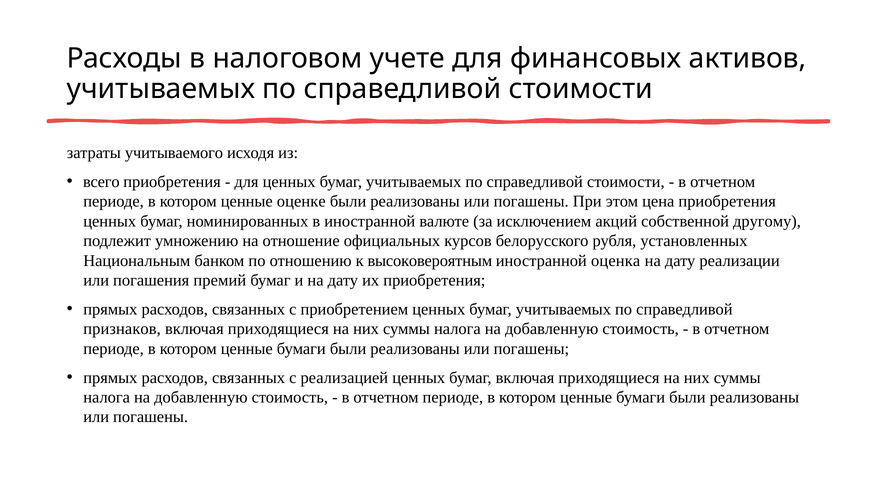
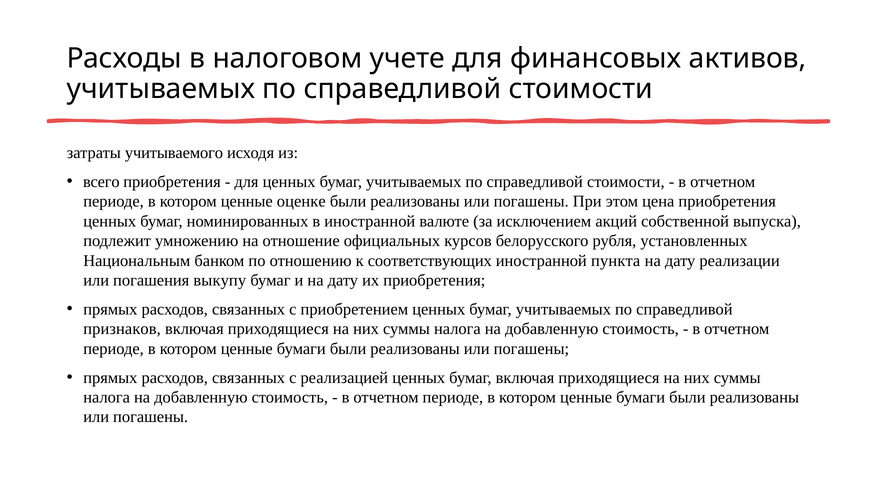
другому: другому -> выпуска (767, 221)
высоковероятным: высоковероятным -> соответствующих (430, 261)
оценка: оценка -> пункта (616, 261)
премий: премий -> выкупу (220, 281)
